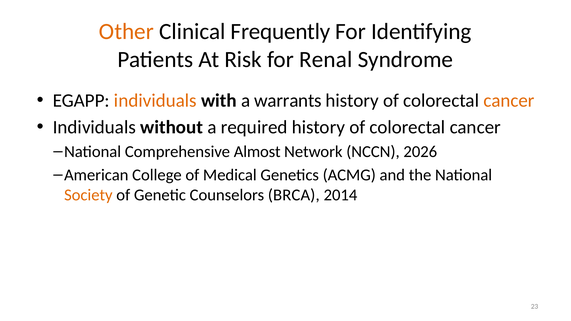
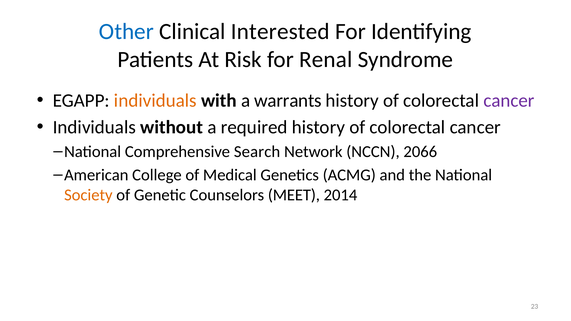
Other colour: orange -> blue (126, 32)
Frequently: Frequently -> Interested (280, 32)
cancer colour: orange -> purple (509, 100)
Almost: Almost -> Search (257, 152)
2026: 2026 -> 2066 (420, 152)
BRCA: BRCA -> MEET (294, 195)
